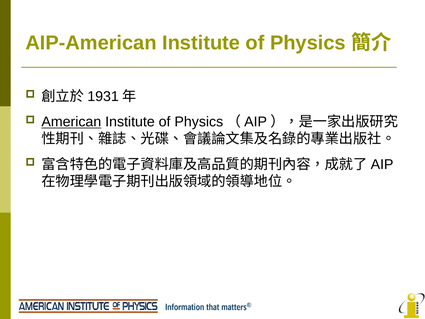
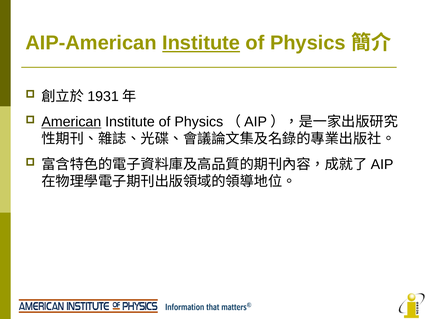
Institute underline: none -> present (201, 43)
